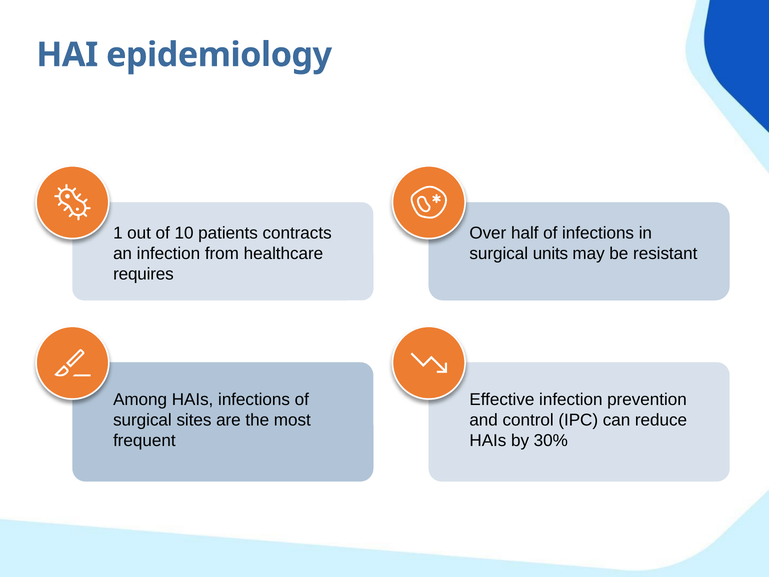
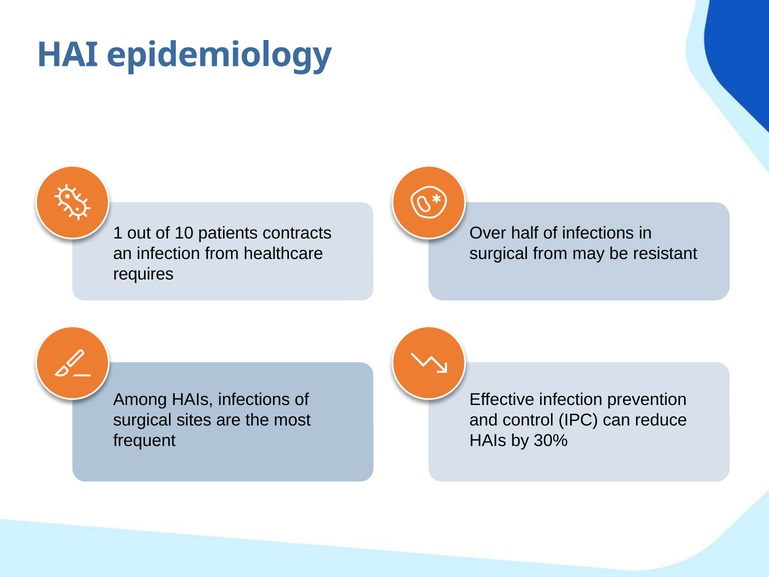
surgical units: units -> from (550, 254)
